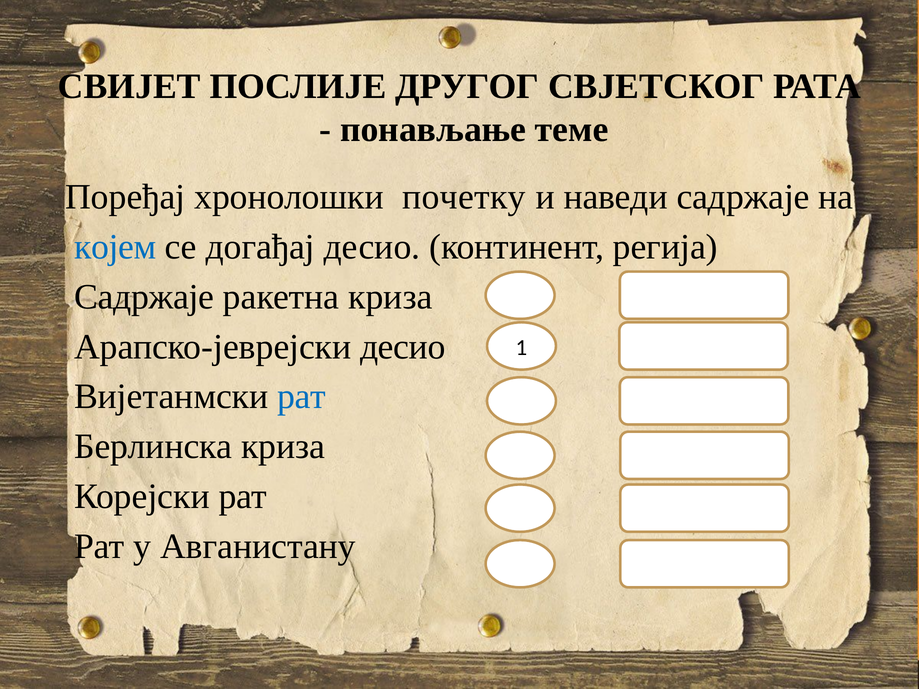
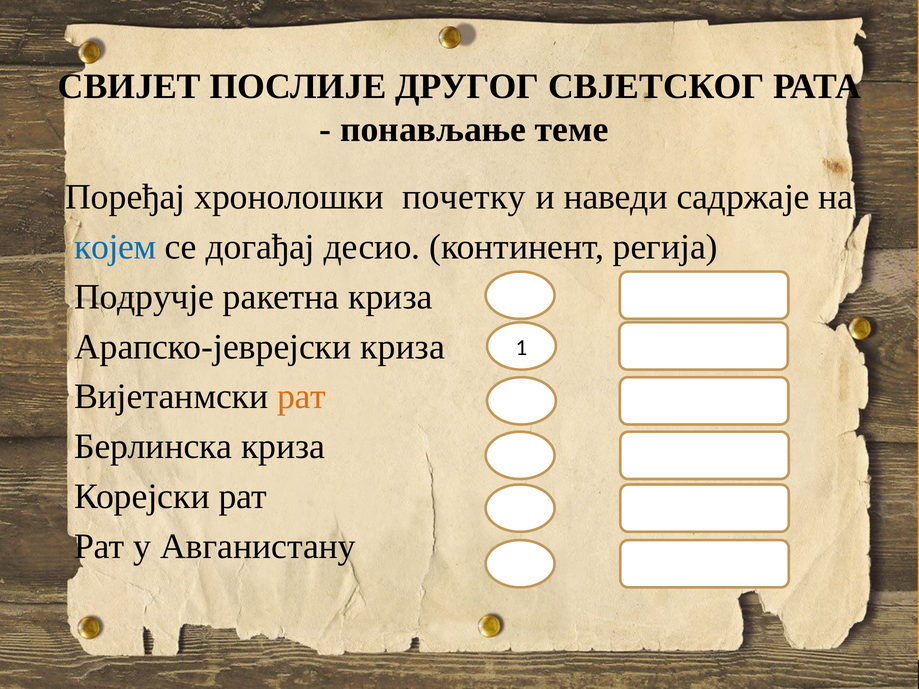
Садржаје: Садржаје -> Подручје (144, 297)
Арапско-јеврејски десио: десио -> криза (403, 347)
рат colour: blue -> orange (302, 397)
